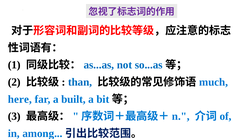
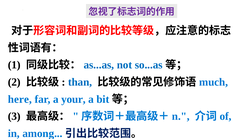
built: built -> your (73, 99)
